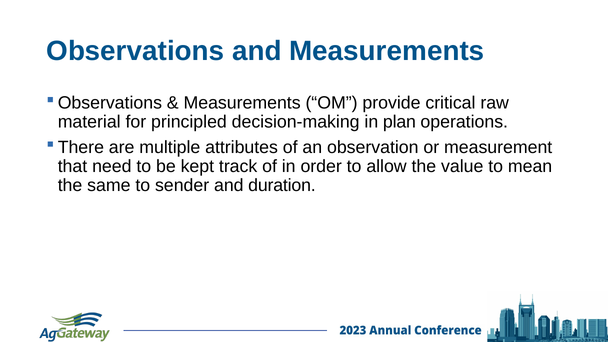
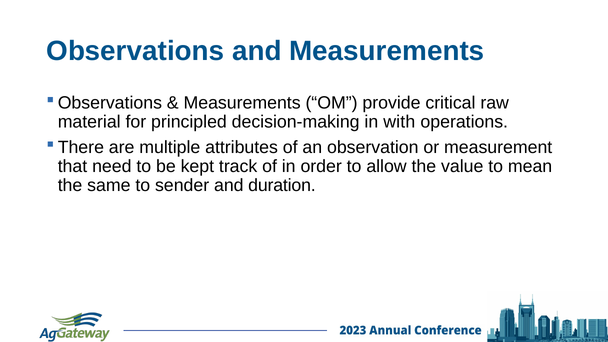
plan: plan -> with (399, 122)
